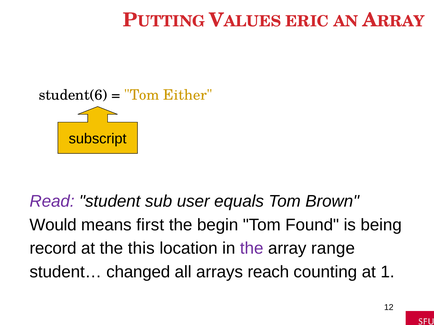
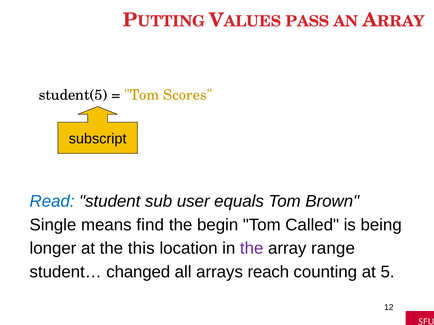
ERIC: ERIC -> PASS (307, 21)
student(6: student(6 -> student(5 (73, 95)
Either: Either -> Scores (188, 95)
Read colour: purple -> blue (52, 202)
Would: Would -> Single (53, 225)
first: first -> find (150, 225)
Found: Found -> Called (312, 225)
record: record -> longer (53, 249)
1: 1 -> 5 (388, 272)
